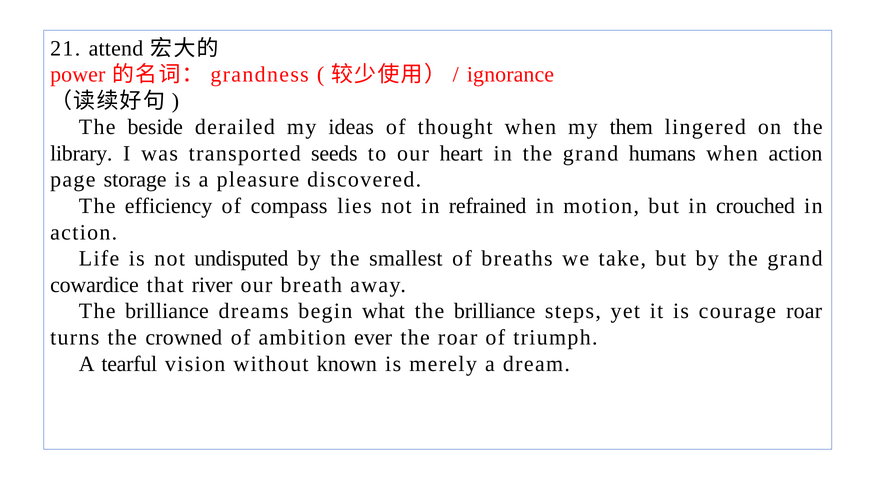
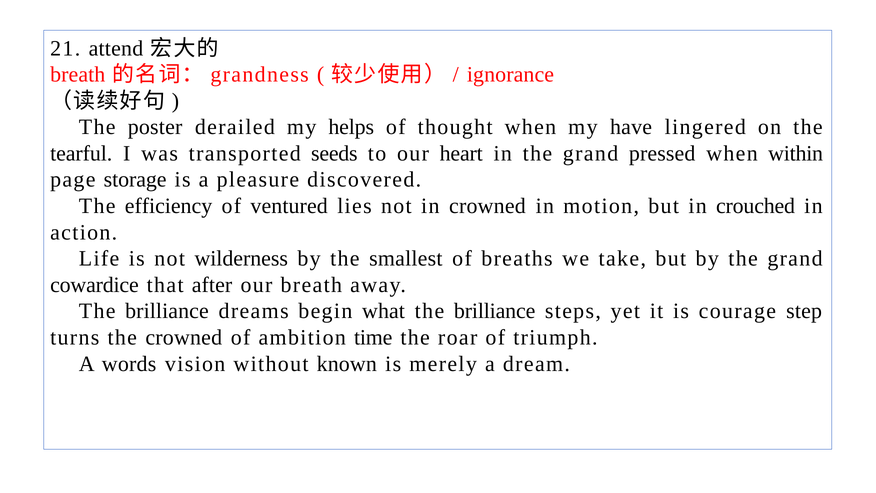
power: power -> breath (78, 75)
beside: beside -> poster (155, 127)
ideas: ideas -> helps (351, 127)
them: them -> have (631, 127)
library: library -> tearful (81, 153)
humans: humans -> pressed (662, 153)
when action: action -> within (796, 153)
compass: compass -> ventured (289, 206)
in refrained: refrained -> crowned (487, 206)
undisputed: undisputed -> wilderness (241, 258)
river: river -> after (212, 285)
courage roar: roar -> step (804, 311)
ever: ever -> time (373, 337)
tearful: tearful -> words (129, 364)
